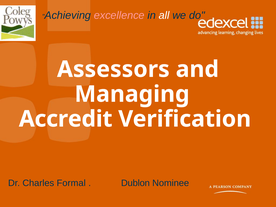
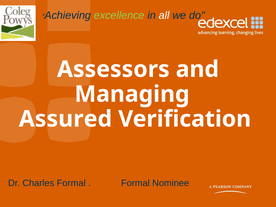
excellence colour: pink -> light green (119, 15)
Accredit: Accredit -> Assured (65, 119)
Dublon: Dublon -> Formal (135, 183)
